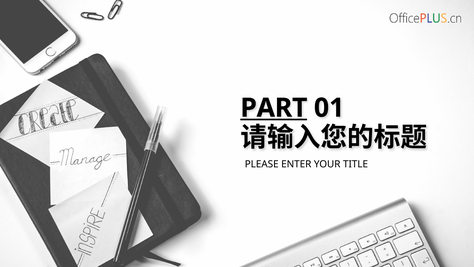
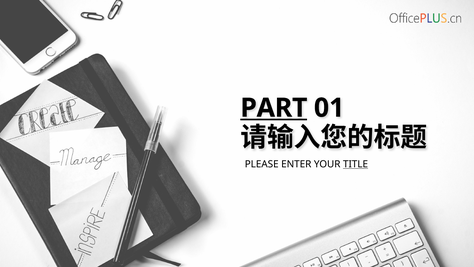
TITLE underline: none -> present (356, 164)
